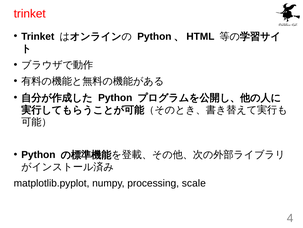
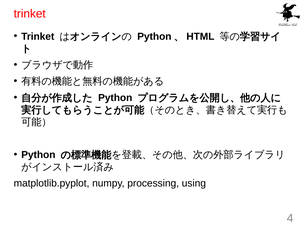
scale: scale -> using (194, 183)
